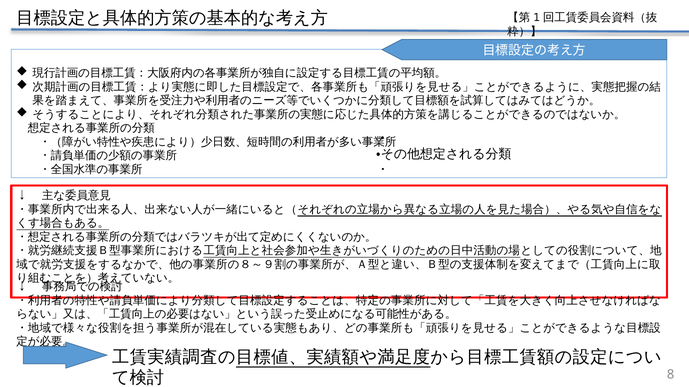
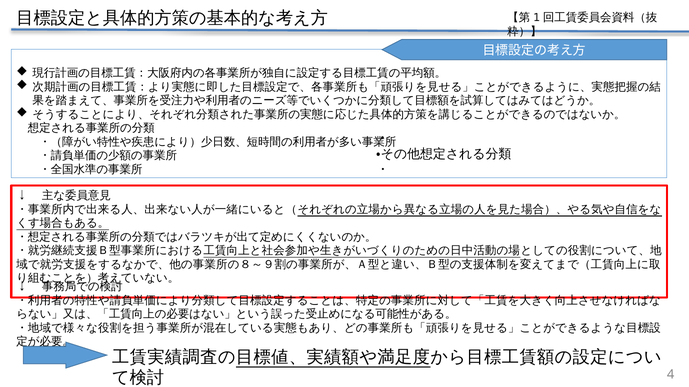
8: 8 -> 4 (671, 375)
